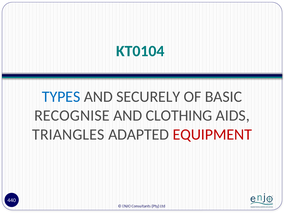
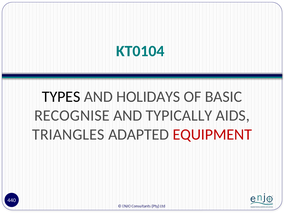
TYPES colour: blue -> black (61, 97)
SECURELY: SECURELY -> HOLIDAYS (148, 97)
CLOTHING: CLOTHING -> TYPICALLY (179, 116)
